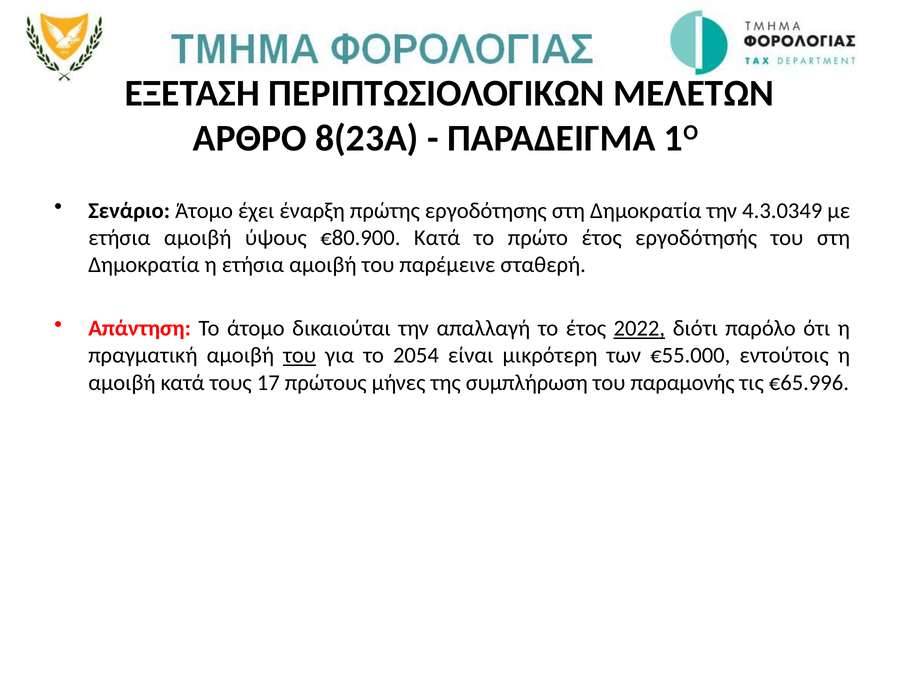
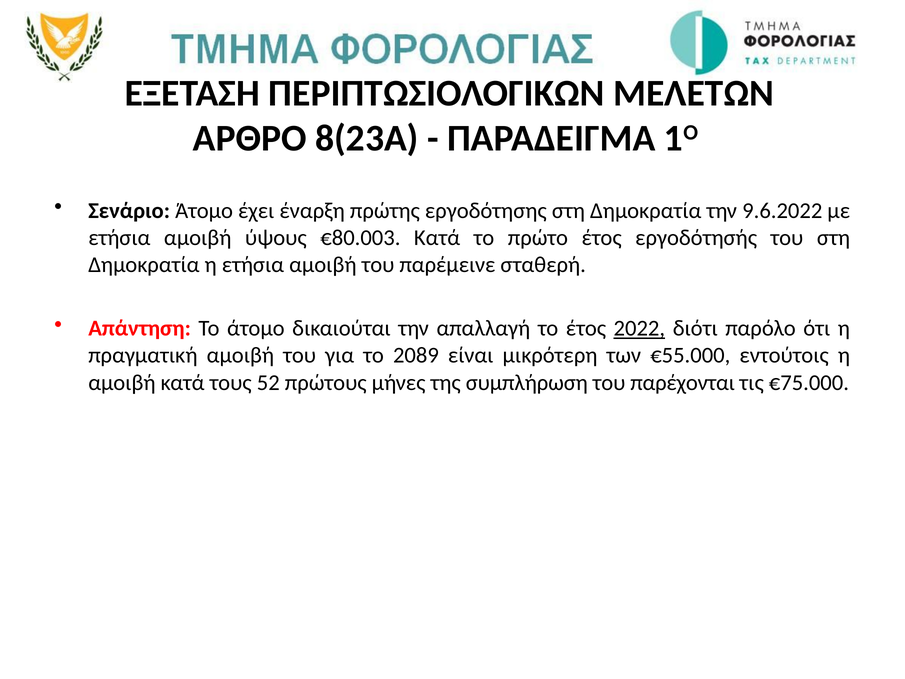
4.3.0349: 4.3.0349 -> 9.6.2022 (782, 211)
€80.900: €80.900 -> €80.003 (360, 238)
του underline: present -> none (300, 355)
2054: 2054 -> 2089 (416, 355)
17: 17 -> 52 (268, 383)
παραμονής: παραμονής -> παρέχονται (683, 383)
€65.996: €65.996 -> €75.000 (809, 383)
